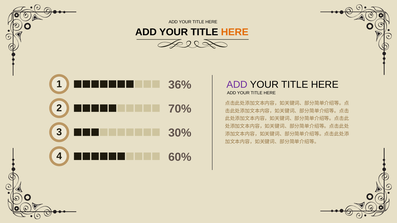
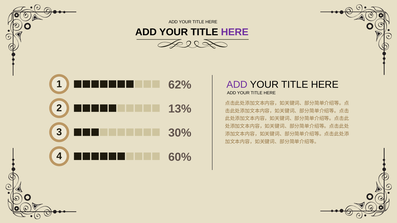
HERE colour: orange -> purple (235, 32)
36%: 36% -> 62% (180, 85)
70%: 70% -> 13% (180, 109)
